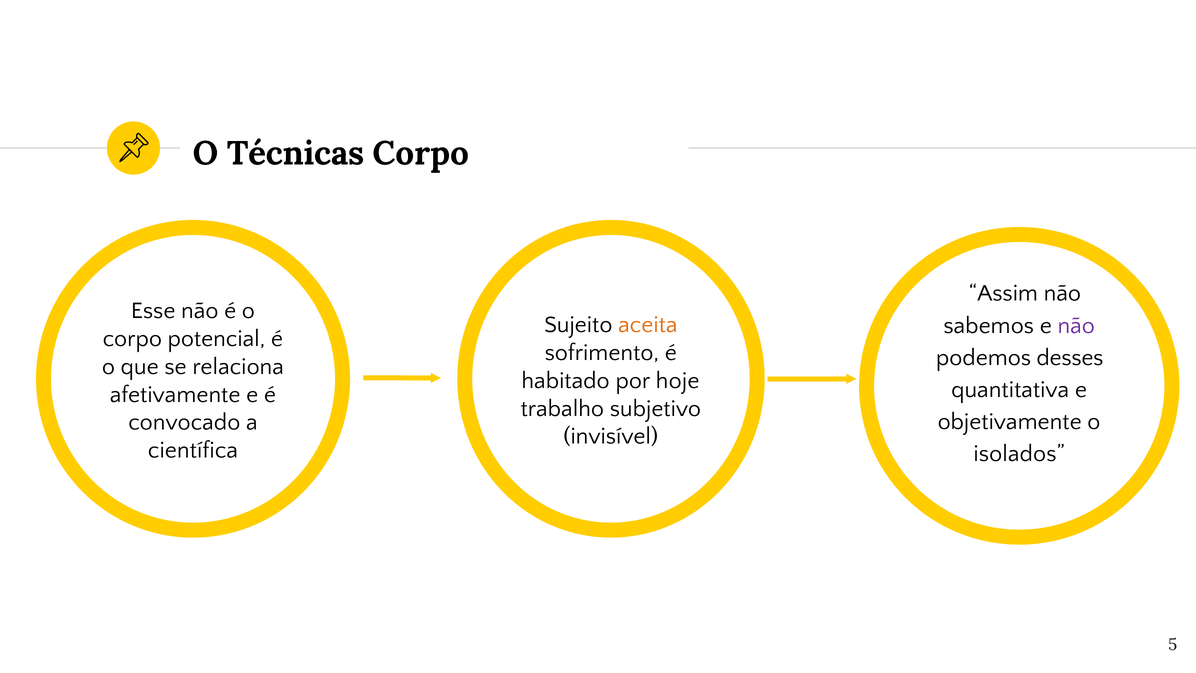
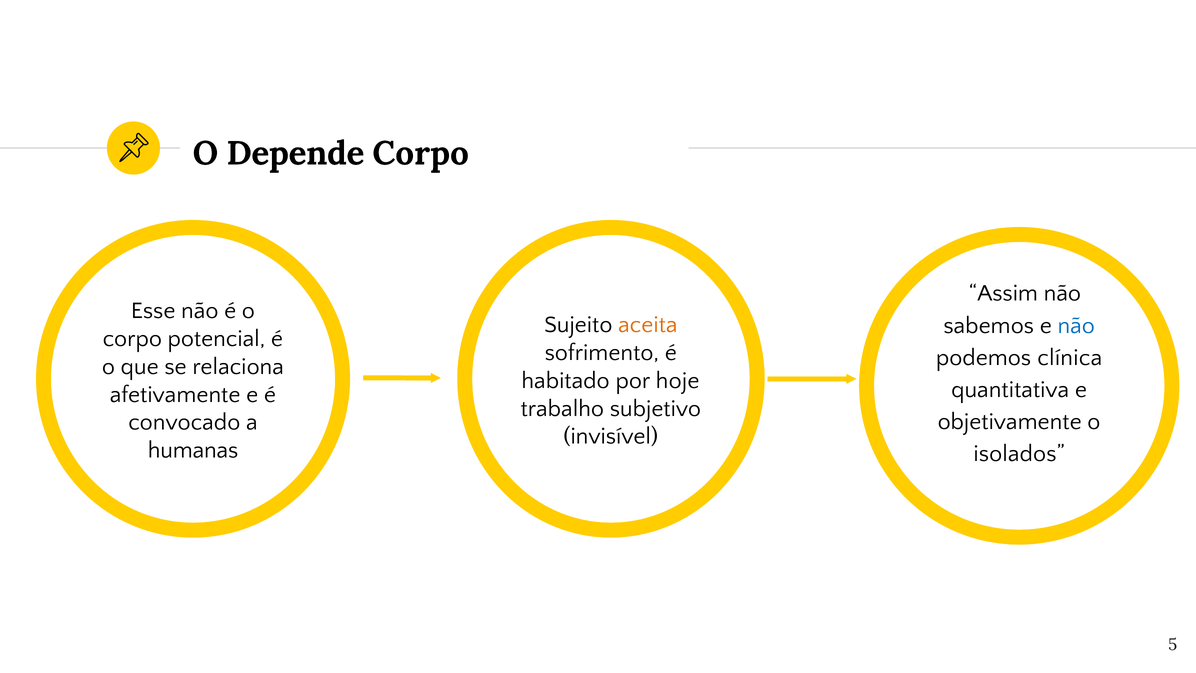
Técnicas: Técnicas -> Depende (295, 153)
não colour: purple -> blue (1076, 325)
desses: desses -> clínica (1070, 357)
científica: científica -> humanas (193, 450)
